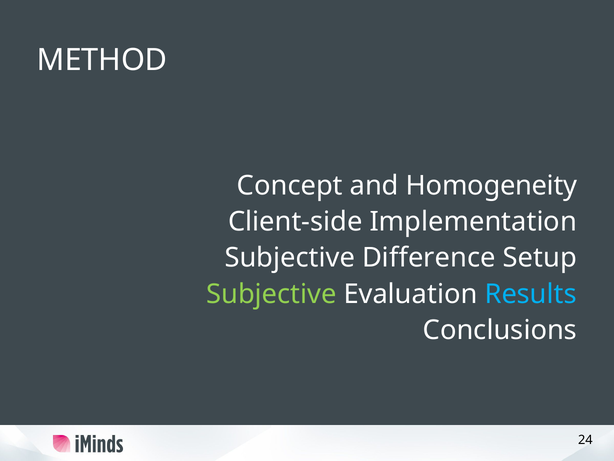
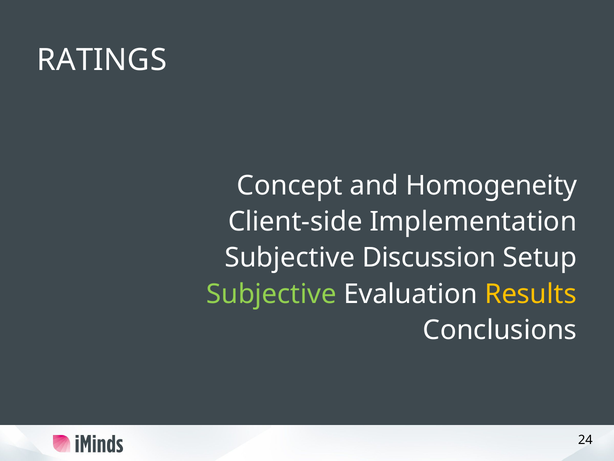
METHOD: METHOD -> RATINGS (102, 60)
Difference: Difference -> Discussion (429, 258)
Results colour: light blue -> yellow (531, 294)
